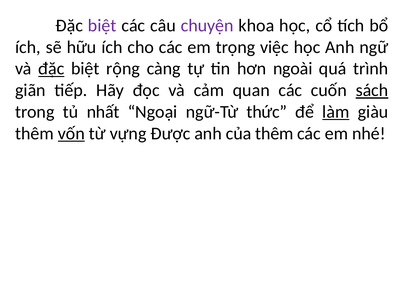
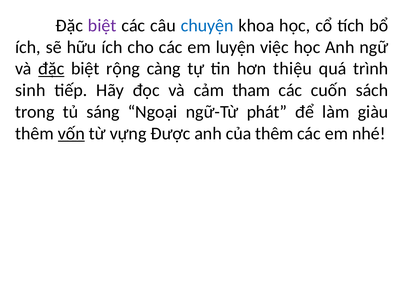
chuyện colour: purple -> blue (207, 26)
trọng: trọng -> luyện (236, 47)
ngoài: ngoài -> thiệu (293, 69)
giãn: giãn -> sinh (30, 90)
quan: quan -> tham (251, 90)
sách underline: present -> none (372, 90)
nhất: nhất -> sáng (103, 112)
thức: thức -> phát (267, 112)
làm underline: present -> none (336, 112)
